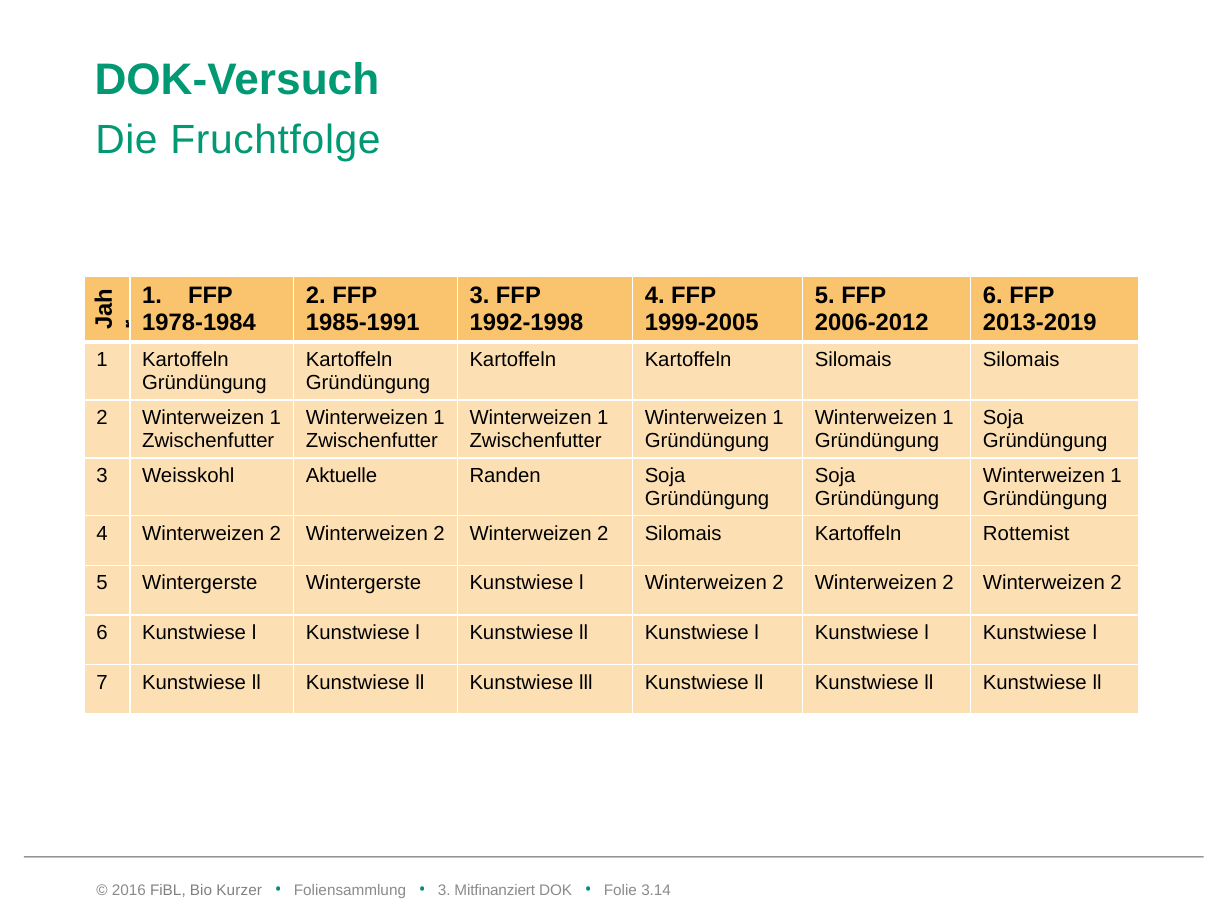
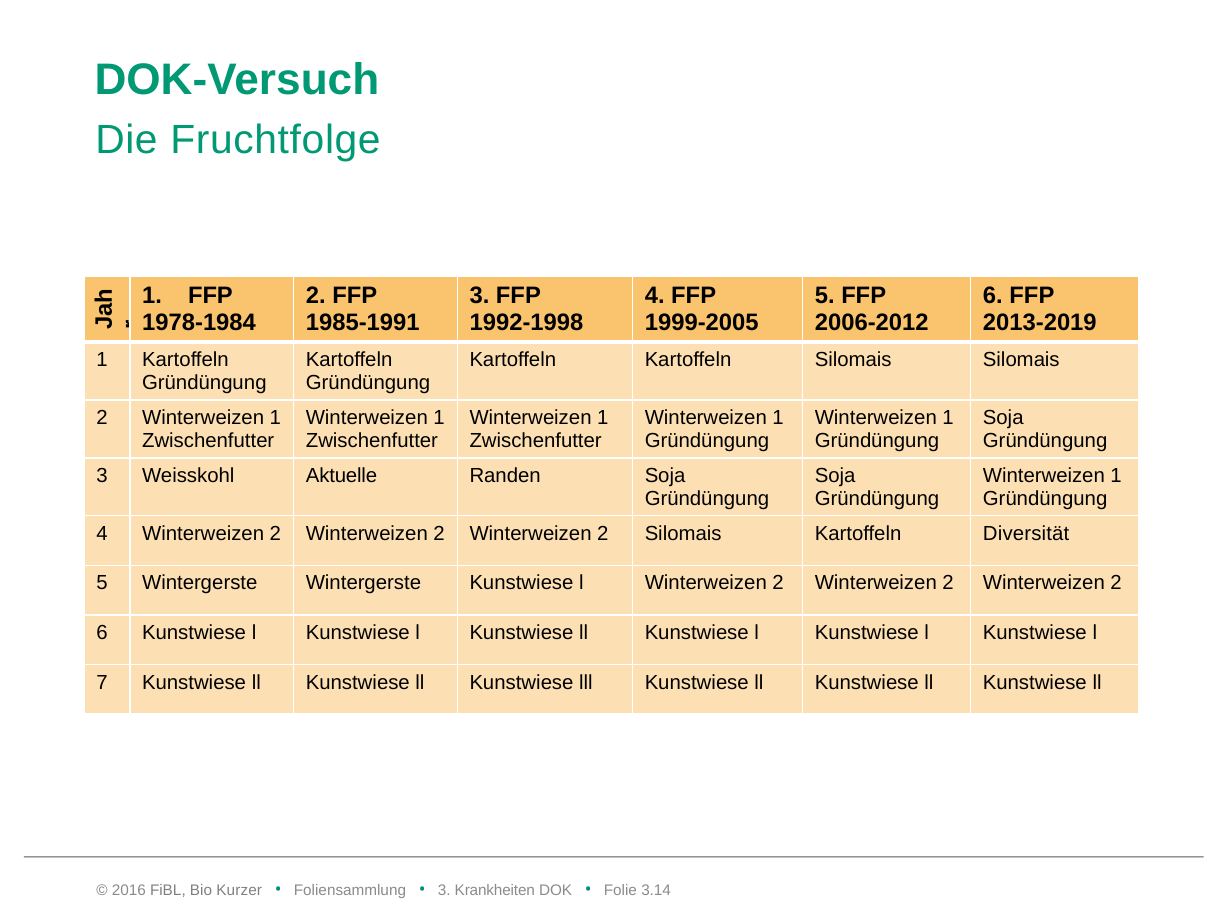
Rottemist: Rottemist -> Diversität (1026, 534)
Mitfinanziert: Mitfinanziert -> Krankheiten (495, 891)
